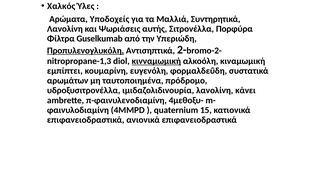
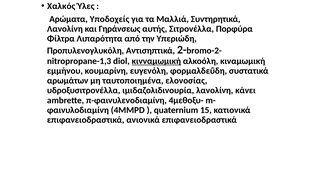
Ψωριάσεις: Ψωριάσεις -> Γηράνσεως (120, 29)
Guselkumab: Guselkumab -> Λιπαρότητα (100, 39)
Προπυλενογλυκόλη underline: present -> none (86, 51)
εμπίπτει: εμπίπτει -> εμμήνου (65, 71)
πρόδρομο: πρόδρομο -> ελονοσίας (186, 81)
